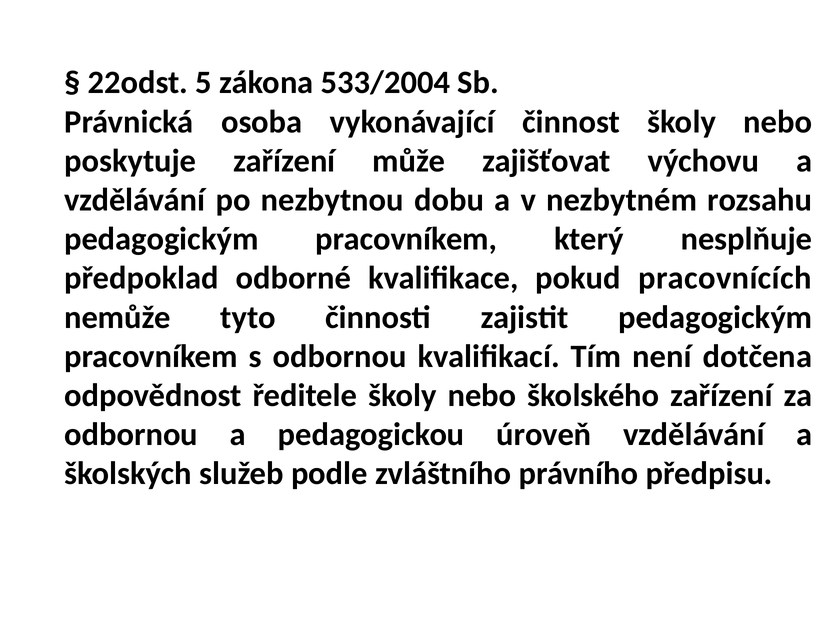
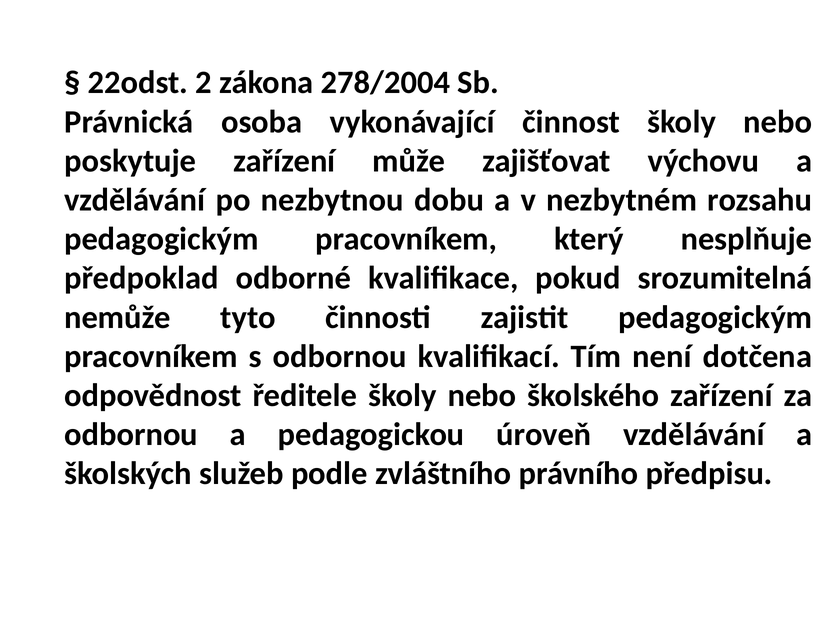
5: 5 -> 2 (204, 83)
533/2004: 533/2004 -> 278/2004 (385, 83)
pracovnících: pracovnících -> srozumitelná (725, 278)
